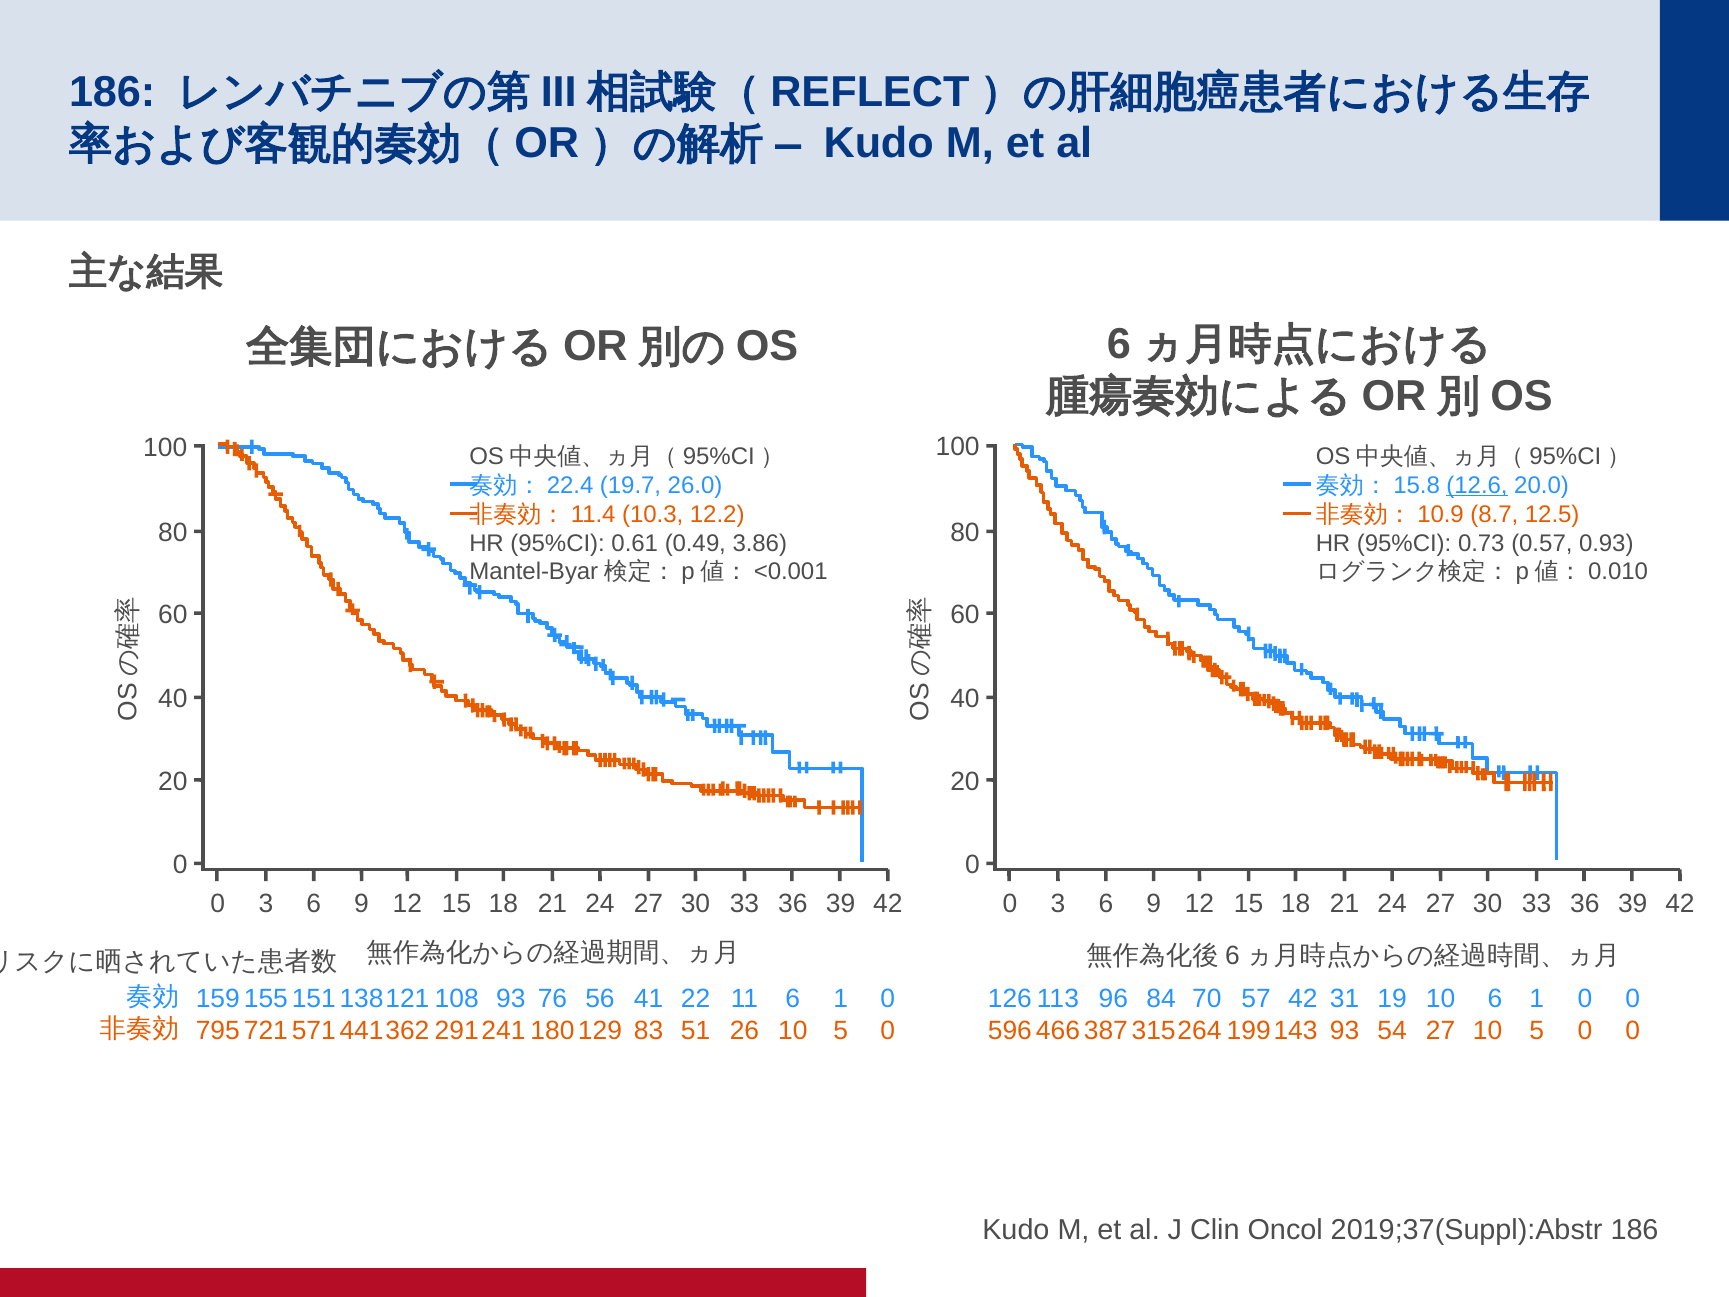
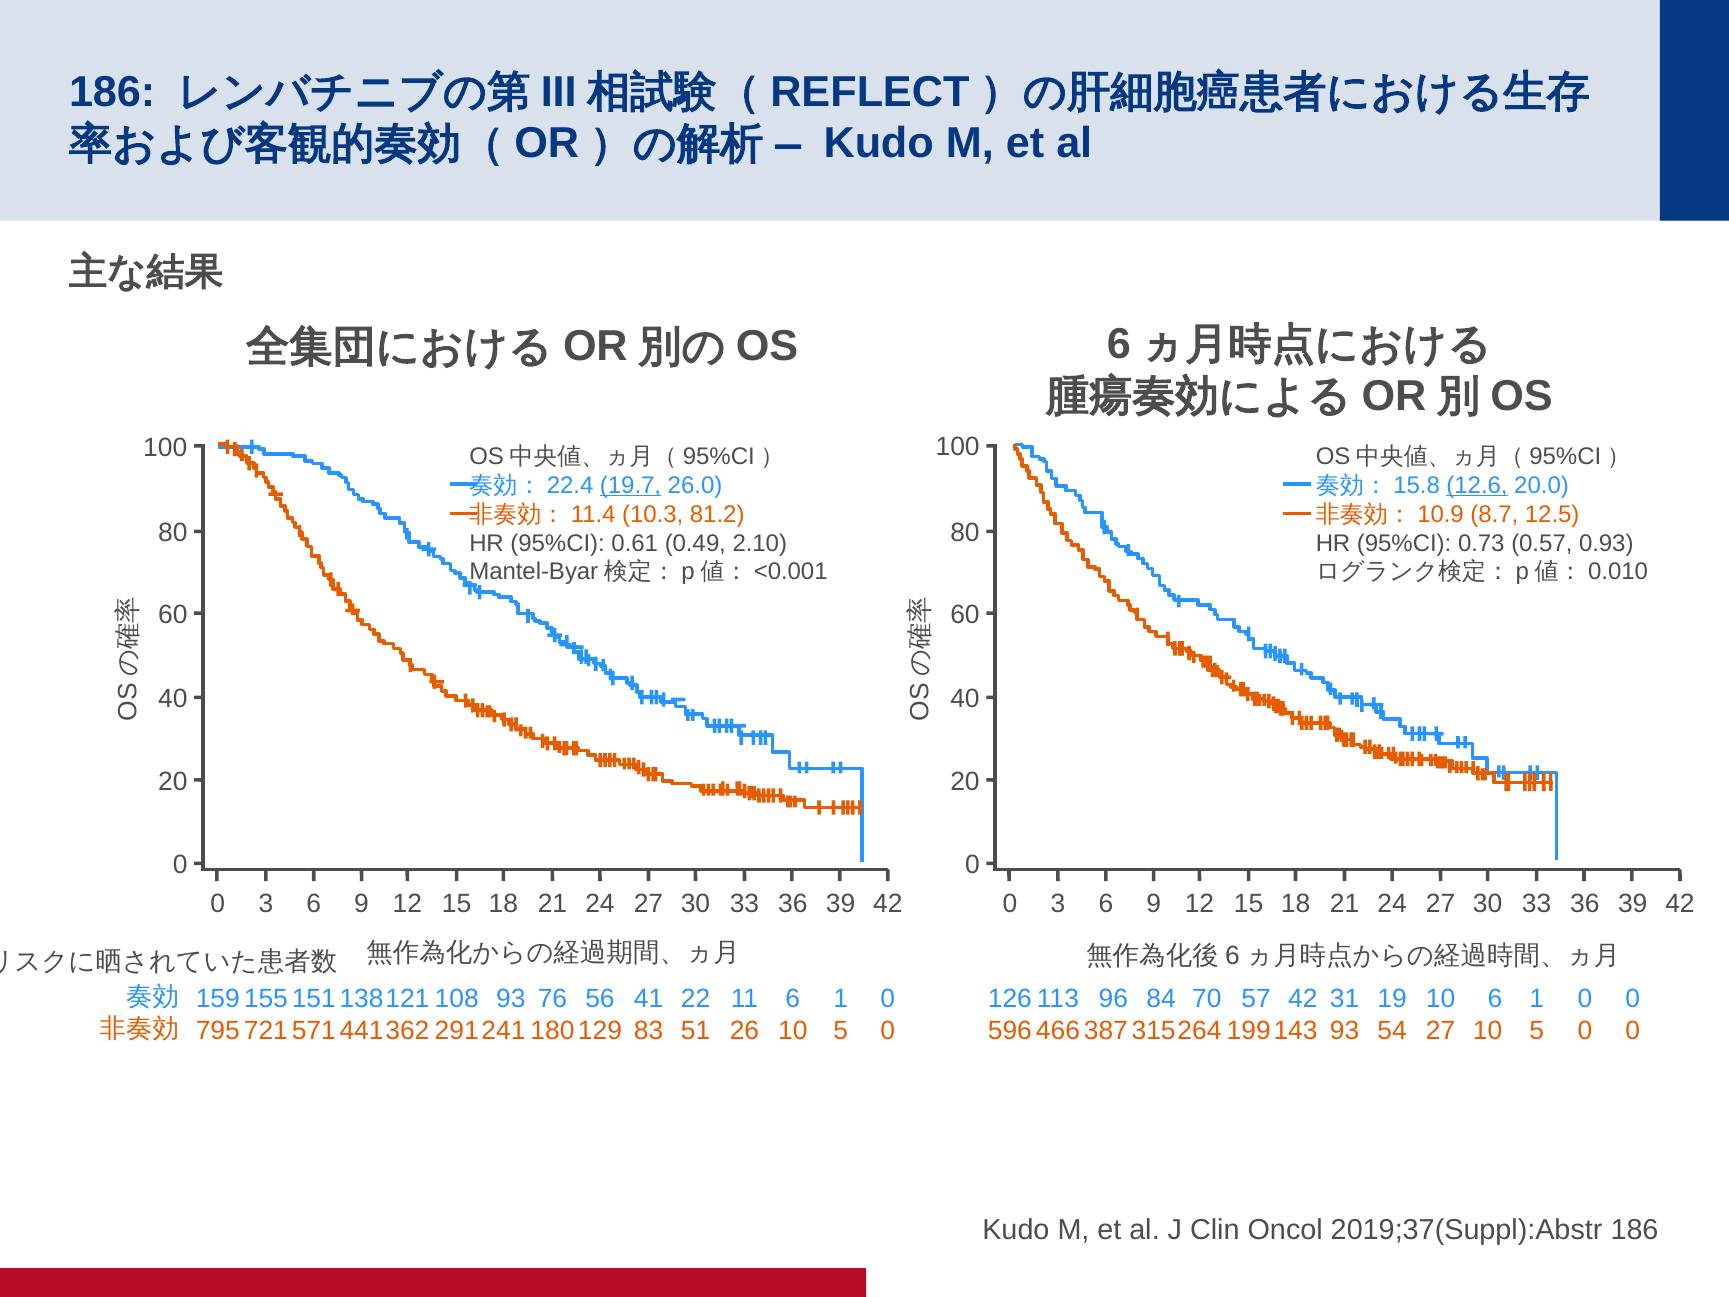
19.7 underline: none -> present (631, 485)
12.2: 12.2 -> 81.2 (717, 514)
3.86: 3.86 -> 2.10 (760, 543)
